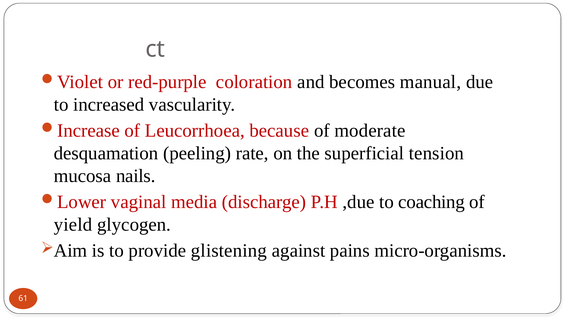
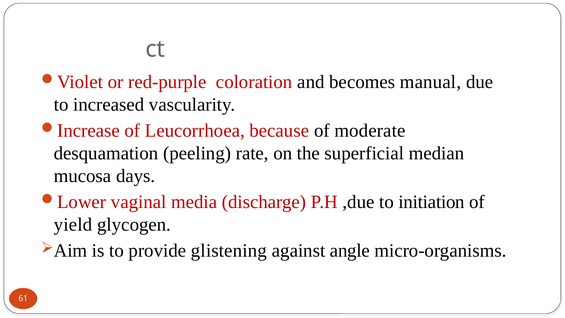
tension: tension -> median (437, 153)
nails: nails -> days (136, 176)
coaching: coaching -> initiation (432, 202)
pains: pains -> angle (350, 250)
